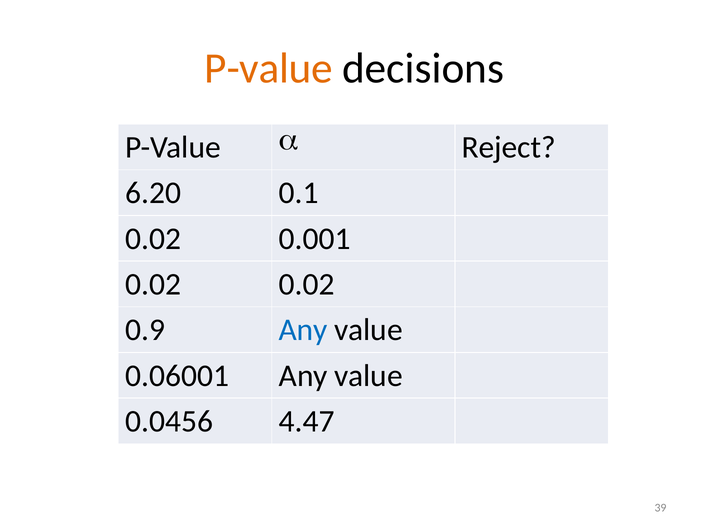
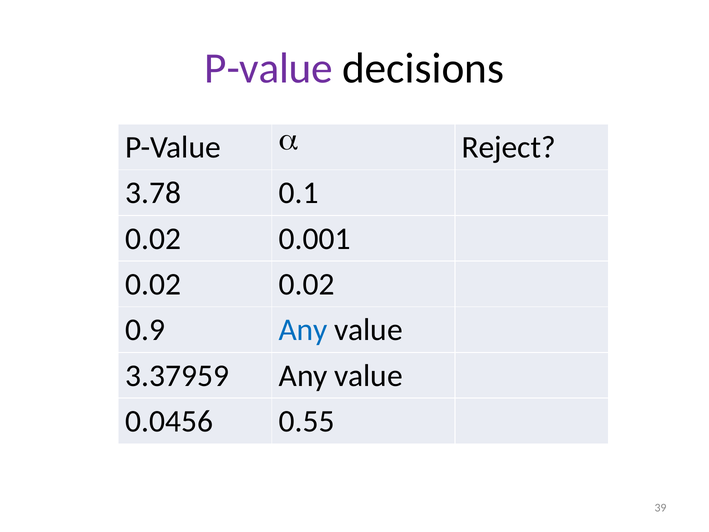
P-value colour: orange -> purple (269, 69)
6.20: 6.20 -> 3.78 (153, 193)
0.06001: 0.06001 -> 3.37959 (177, 375)
4.47: 4.47 -> 0.55 (307, 421)
